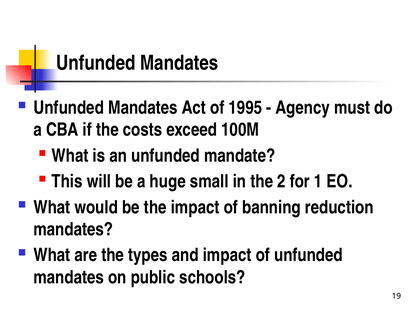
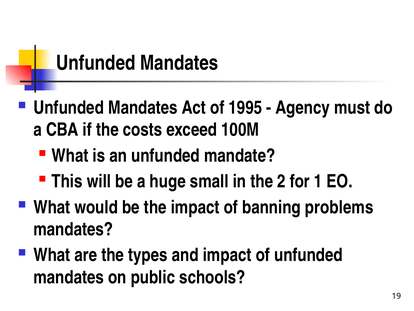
reduction: reduction -> problems (339, 207)
